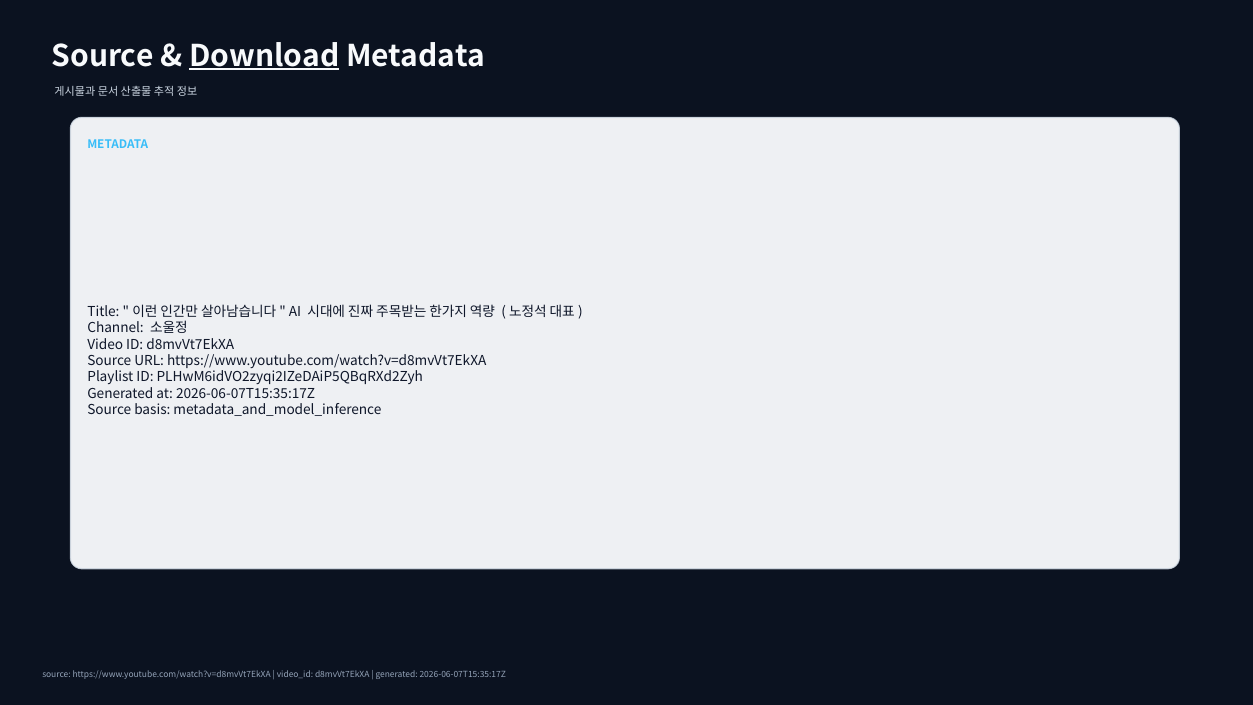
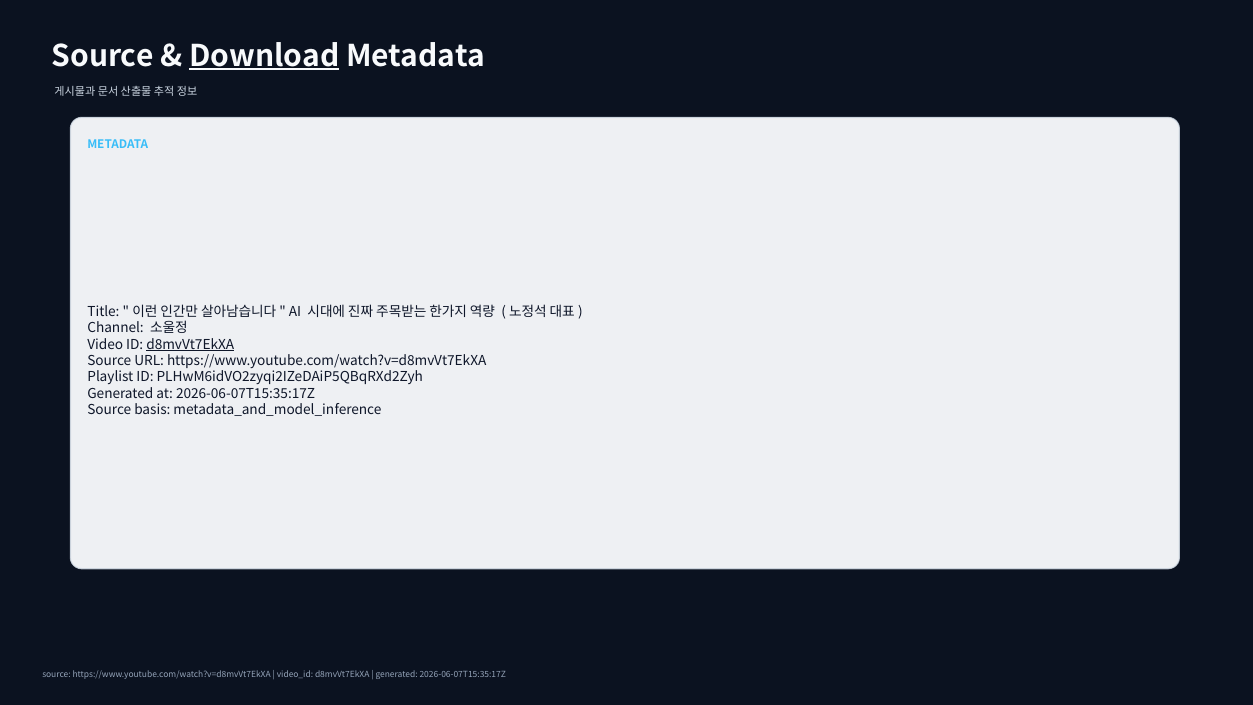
d8mvVt7EkXA underline: none -> present (190, 344)
